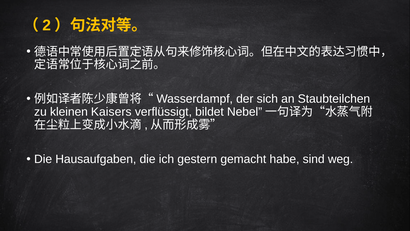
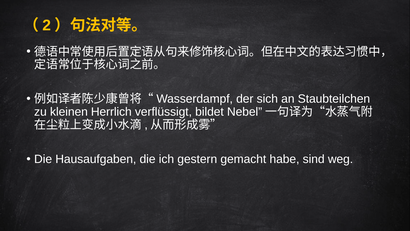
Kaisers: Kaisers -> Herrlich (111, 112)
